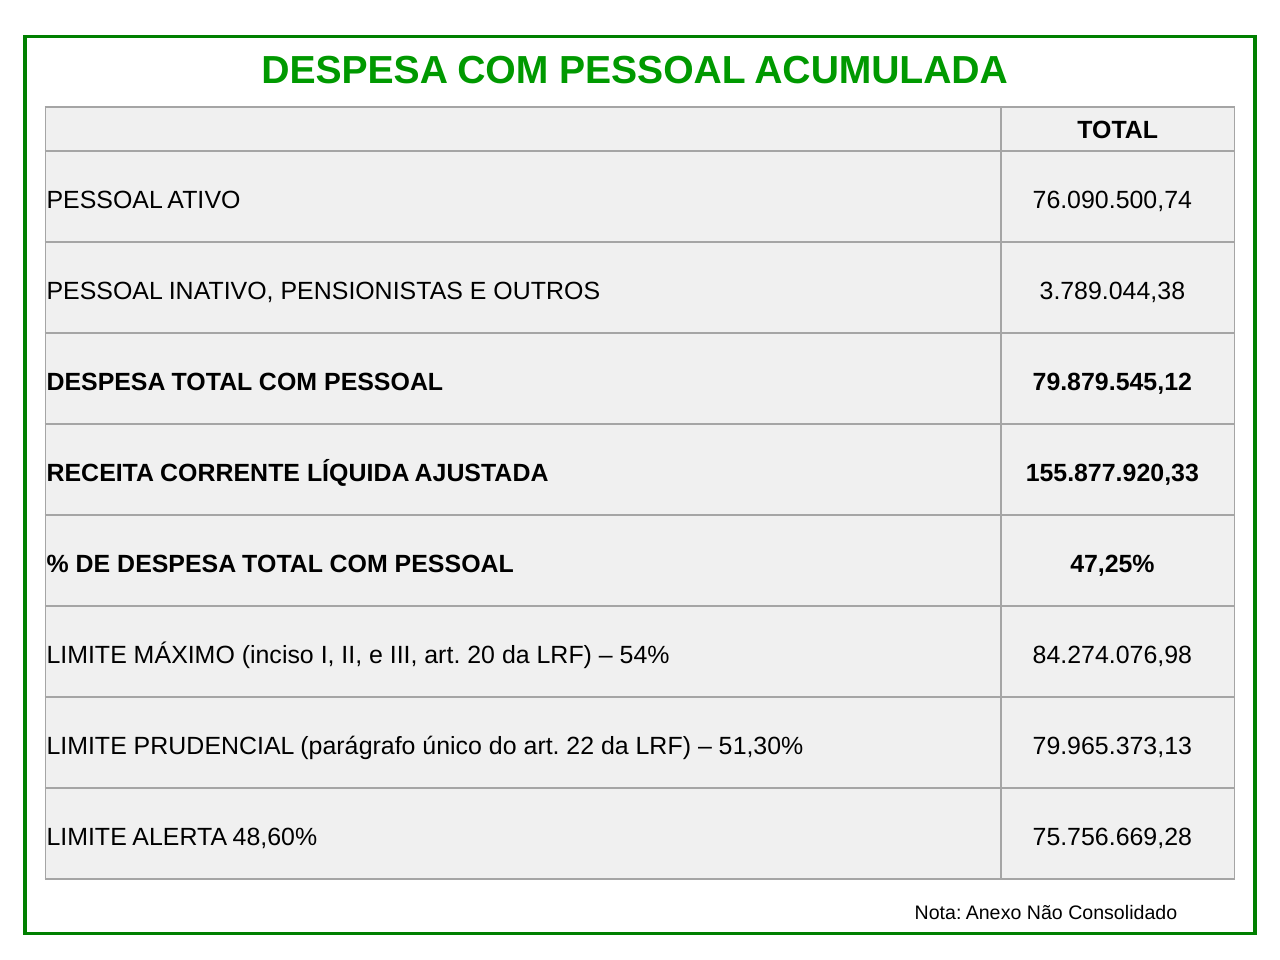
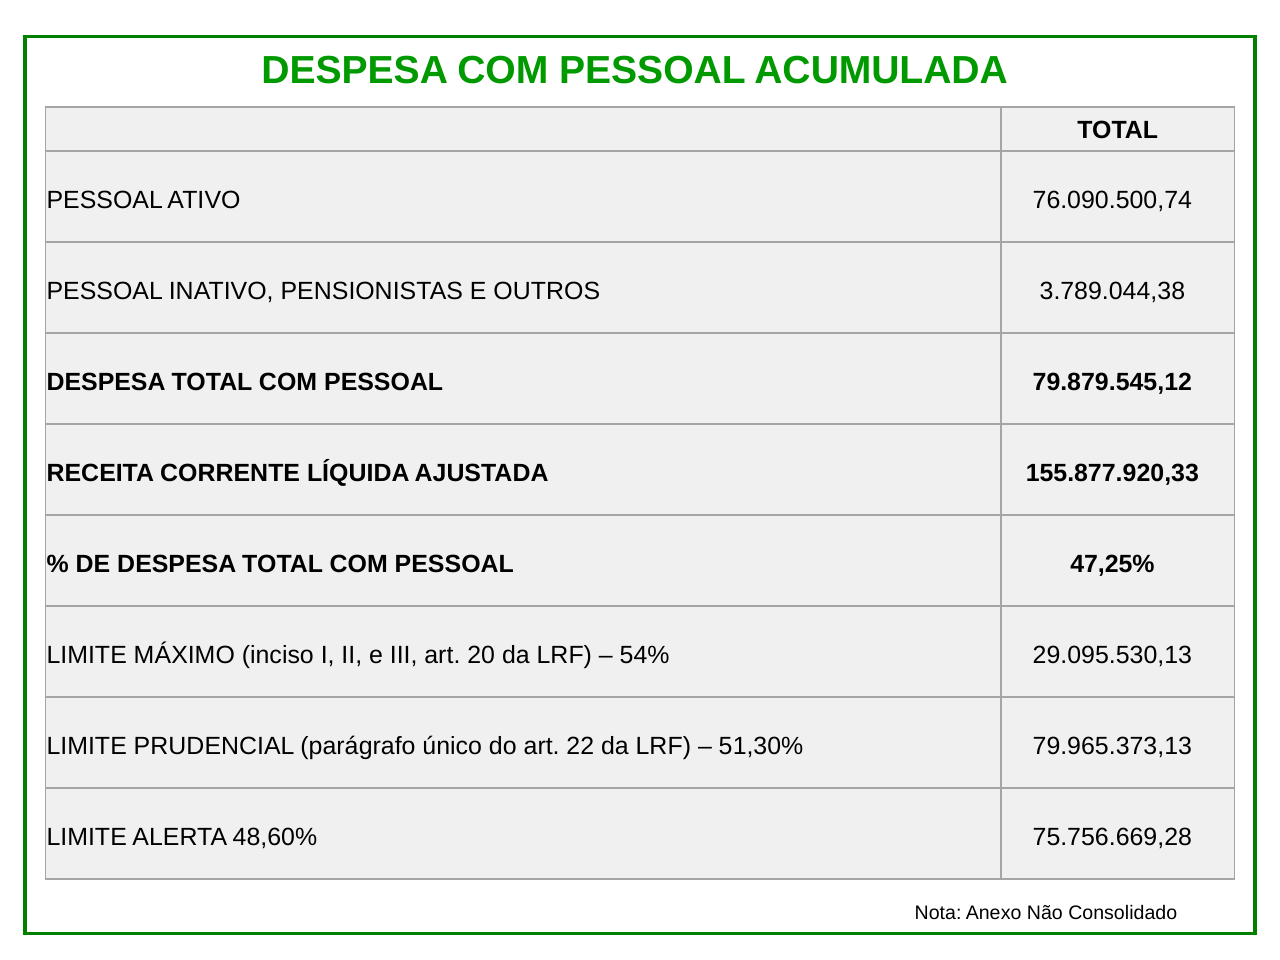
84.274.076,98: 84.274.076,98 -> 29.095.530,13 (1112, 656)
